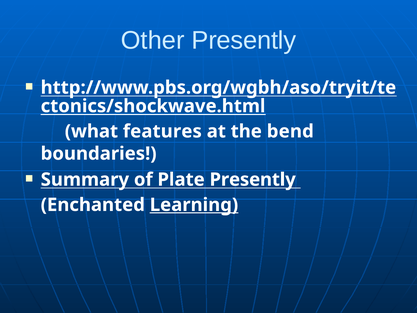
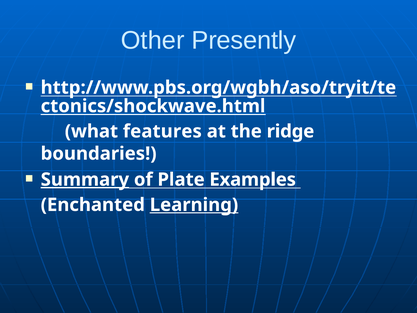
bend: bend -> ridge (290, 131)
Summary underline: none -> present (85, 179)
Plate Presently: Presently -> Examples (253, 179)
